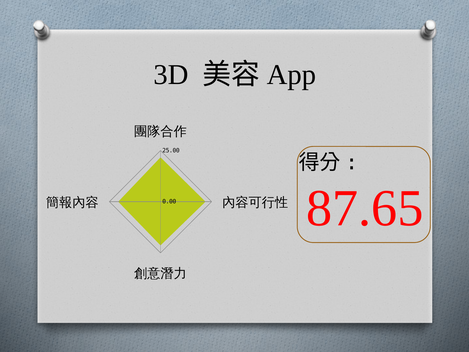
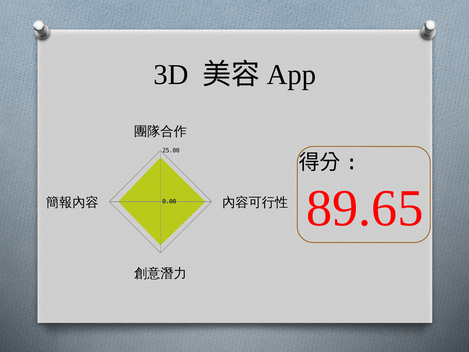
87.65: 87.65 -> 89.65 (365, 208)
